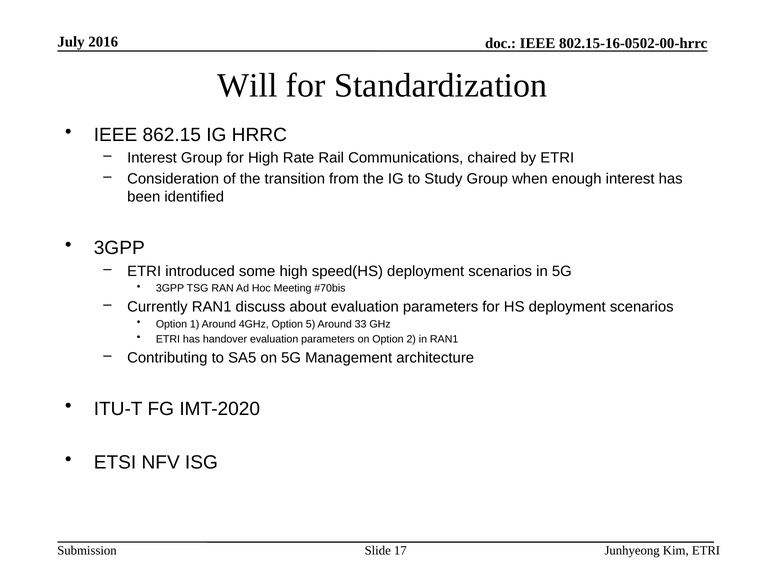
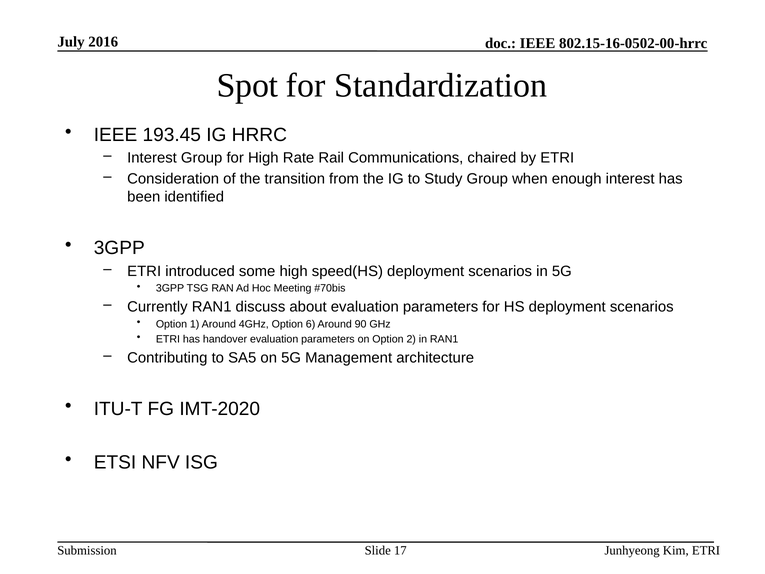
Will: Will -> Spot (247, 85)
862.15: 862.15 -> 193.45 (172, 135)
5: 5 -> 6 (311, 324)
33: 33 -> 90 (361, 324)
